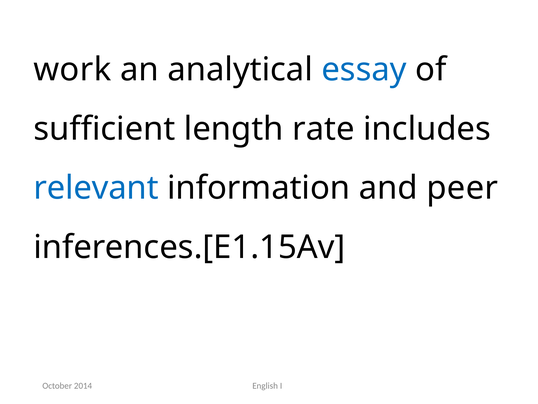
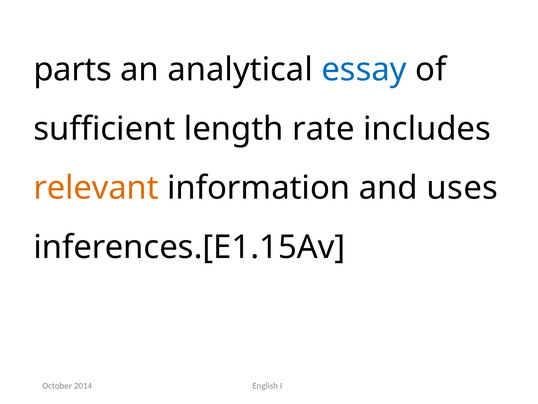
work: work -> parts (73, 70)
relevant colour: blue -> orange (96, 188)
peer: peer -> uses (462, 188)
